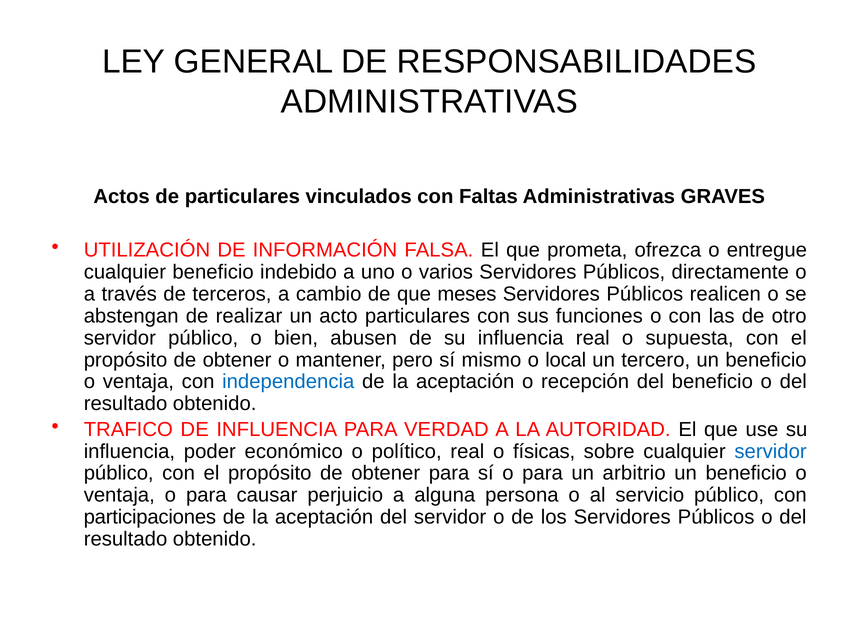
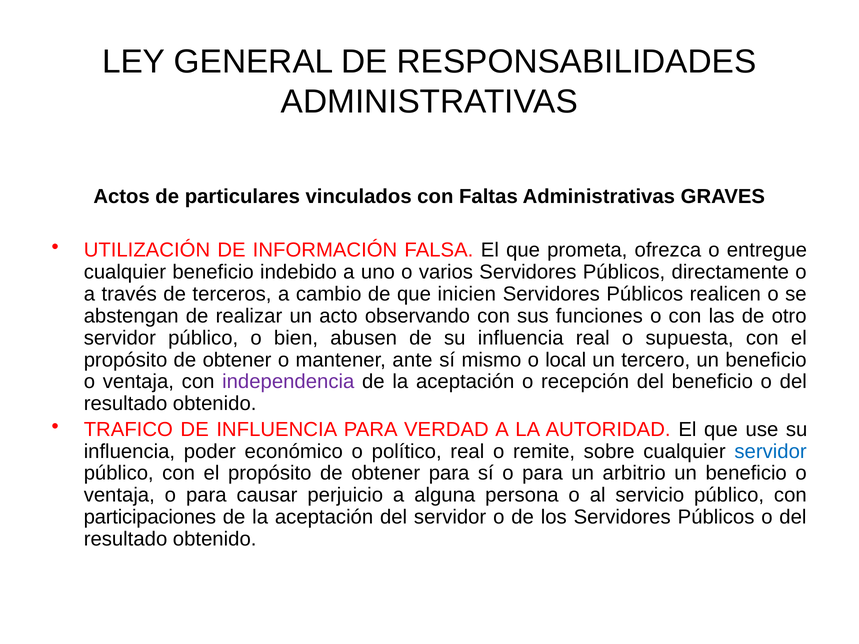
meses: meses -> inicien (467, 294)
acto particulares: particulares -> observando (417, 316)
pero: pero -> ante (412, 360)
independencia colour: blue -> purple (288, 382)
físicas: físicas -> remite (544, 451)
